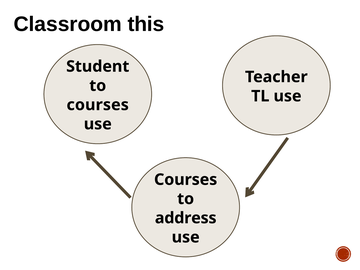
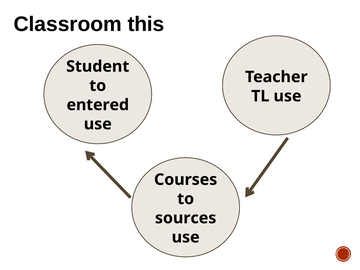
courses: courses -> entered (98, 105)
address: address -> sources (186, 218)
